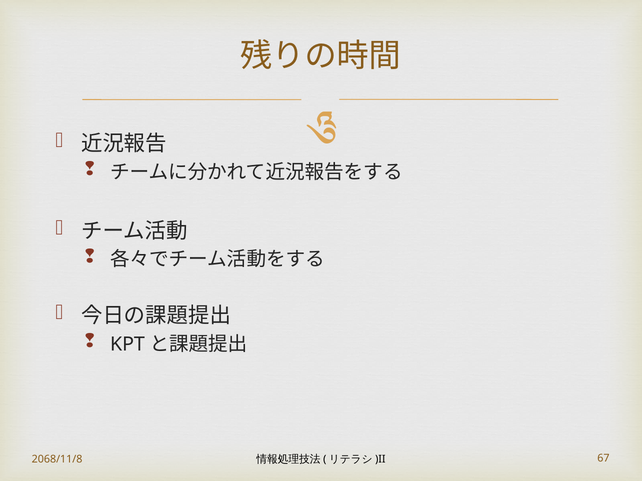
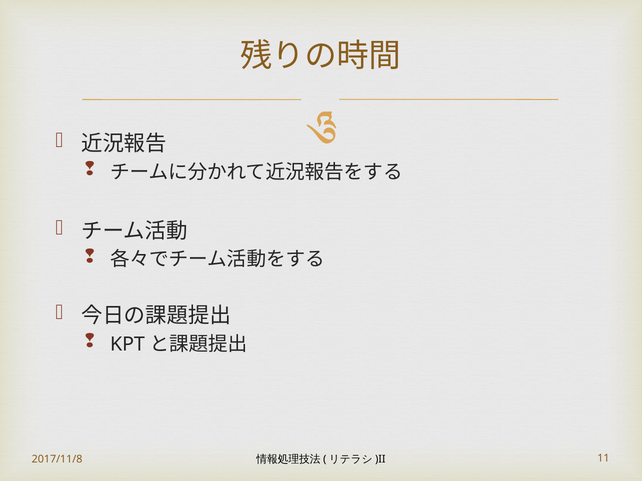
2068/11/8: 2068/11/8 -> 2017/11/8 (57, 459)
67: 67 -> 11 (603, 459)
